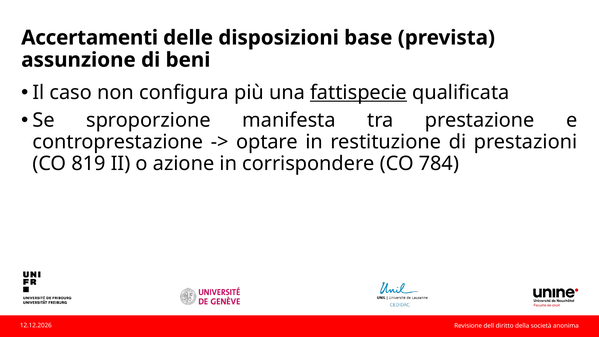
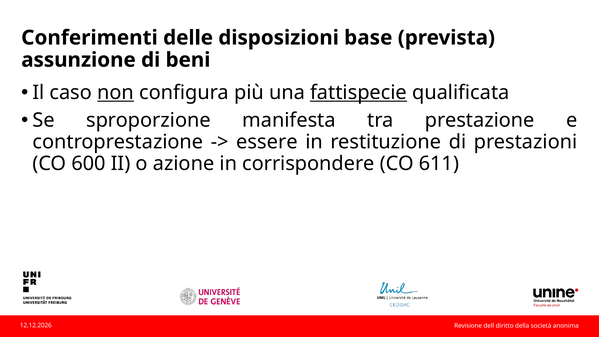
Accertamenti: Accertamenti -> Conferimenti (89, 38)
non underline: none -> present (116, 93)
optare: optare -> essere (267, 142)
819: 819 -> 600 (89, 164)
784: 784 -> 611 (439, 164)
